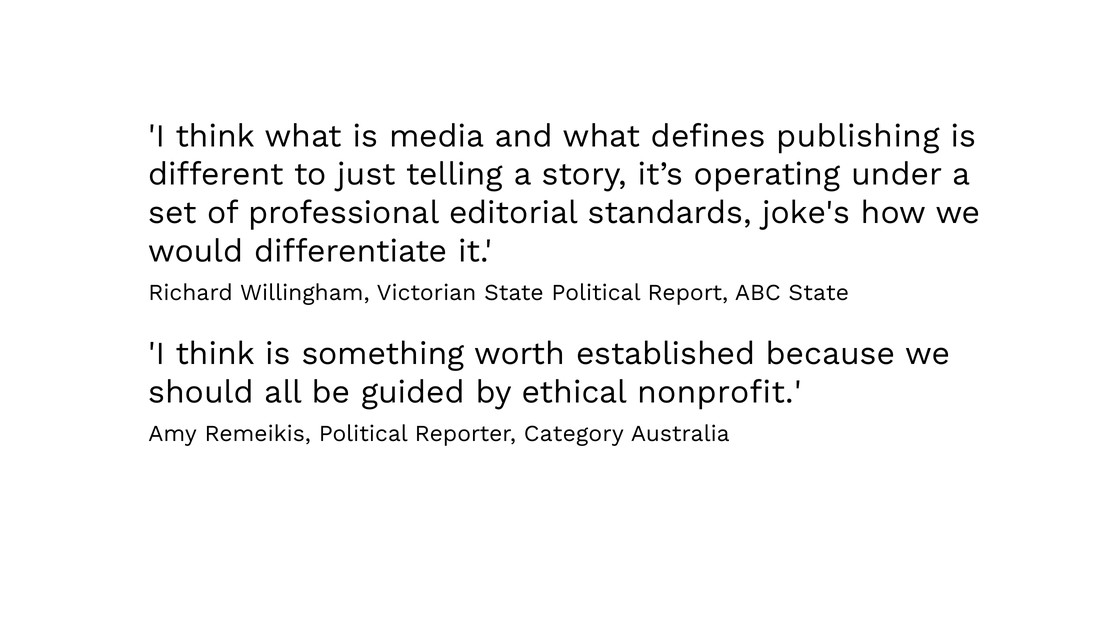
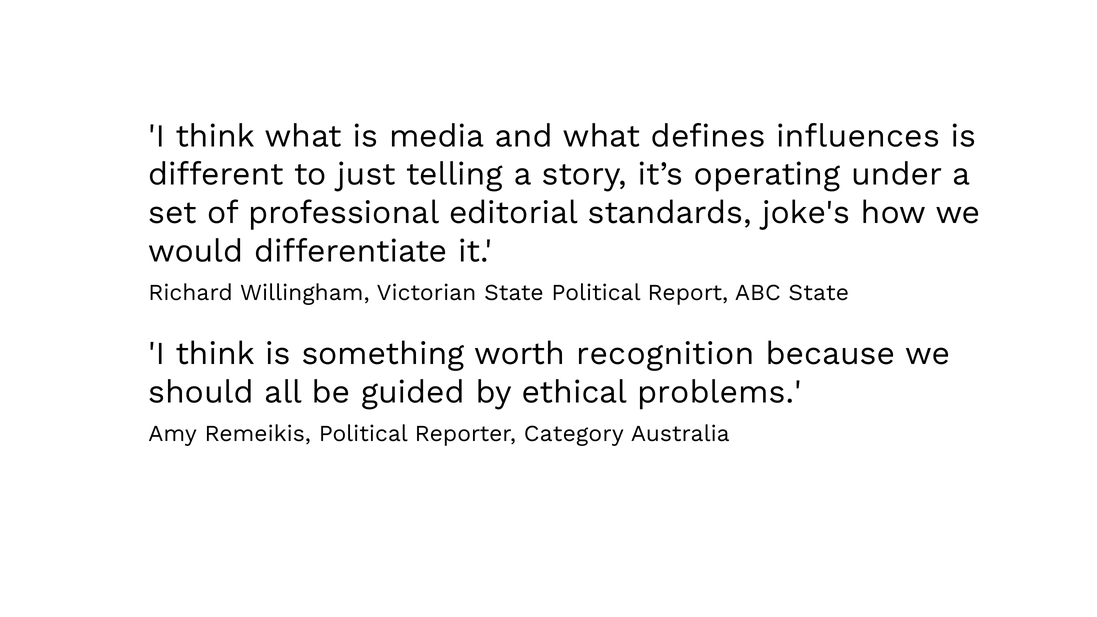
publishing: publishing -> influences (858, 136)
established: established -> recognition (665, 354)
nonprofit: nonprofit -> problems (719, 392)
